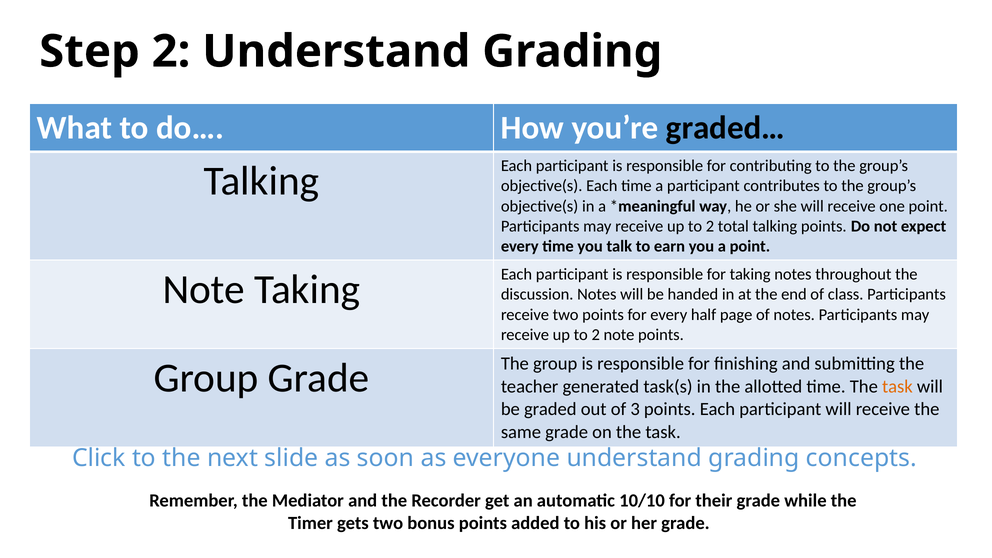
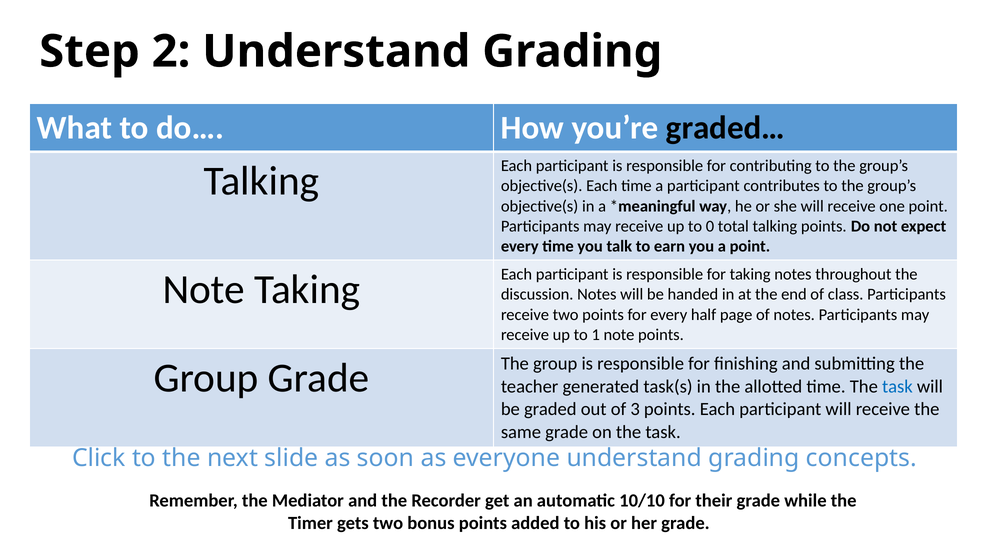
2: 2 -> 0 (710, 226)
2: 2 -> 1 (596, 335)
task colour: orange -> blue (897, 386)
